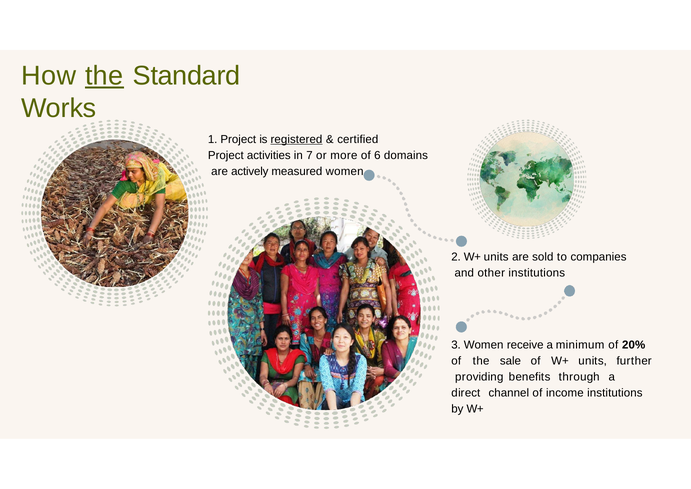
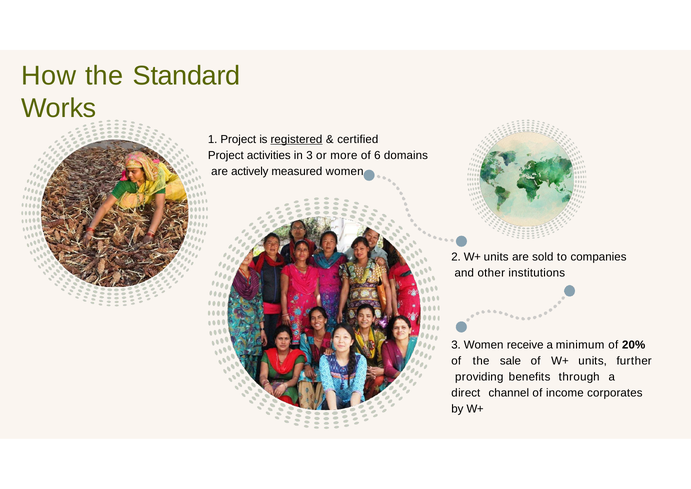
the underline: present -> none (104, 76)
in 7: 7 -> 3 (310, 155)
income institutions: institutions -> corporates (615, 393)
